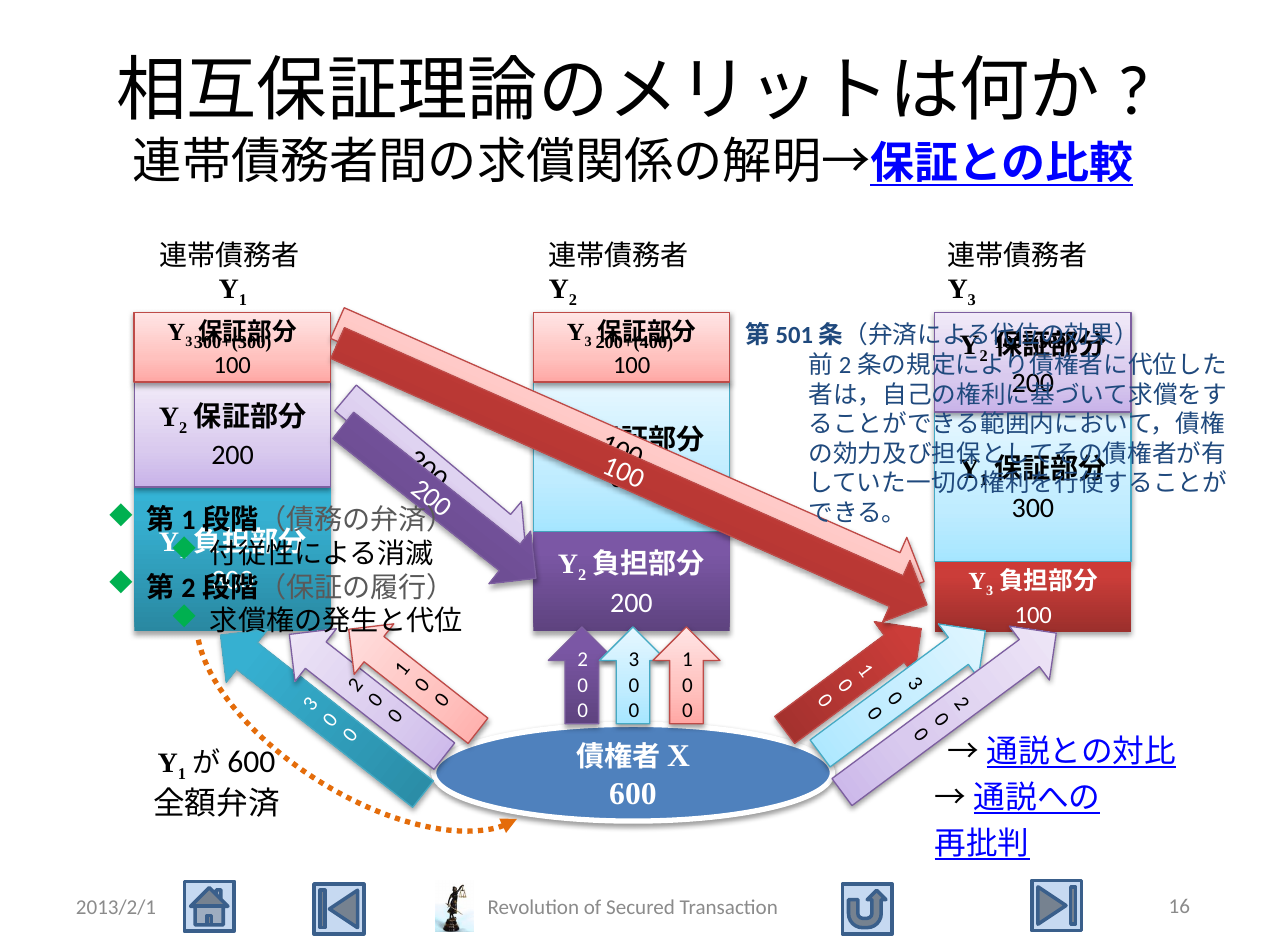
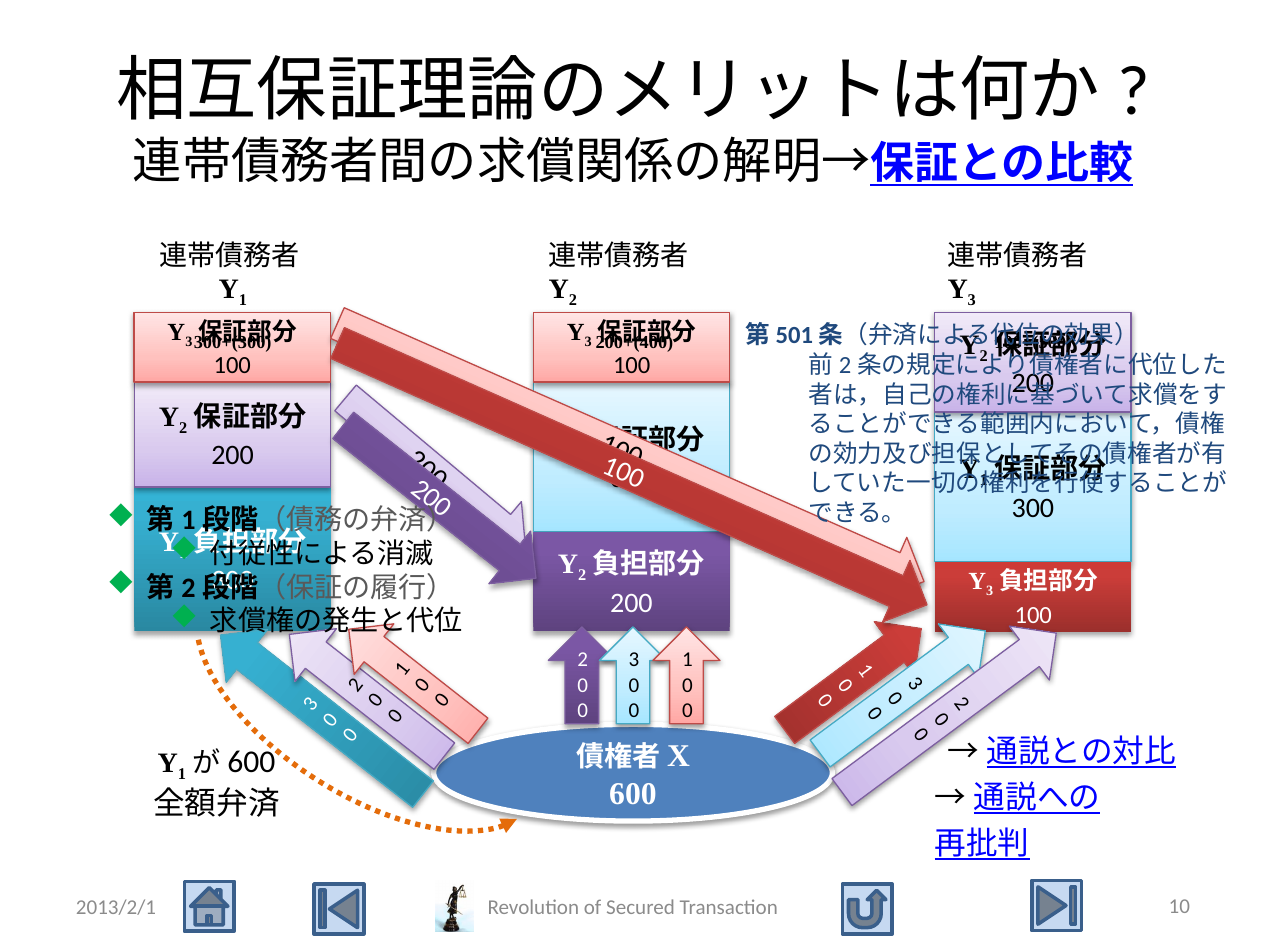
16: 16 -> 10 (1179, 907)
